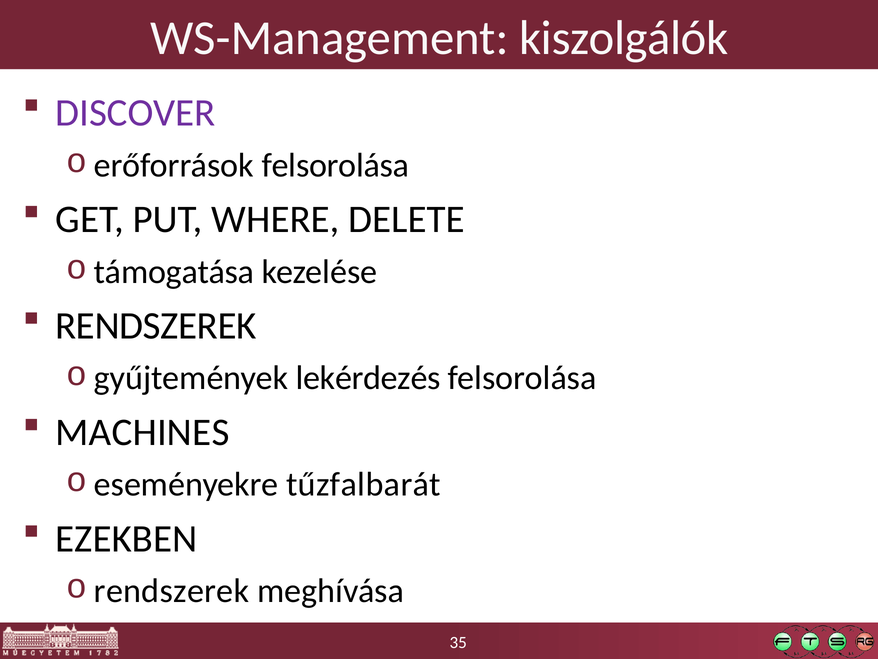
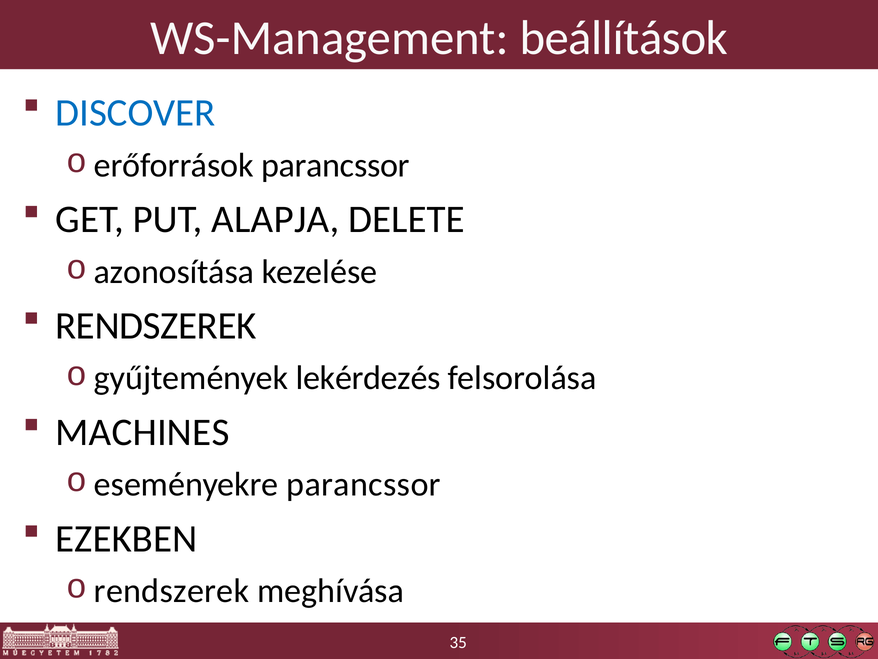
kiszolgálók: kiszolgálók -> beállítások (624, 38)
DISCOVER colour: purple -> blue (135, 113)
erőforrások felsorolása: felsorolása -> parancssor (335, 165)
WHERE: WHERE -> ALAPJA (275, 219)
támogatása: támogatása -> azonosítása (174, 272)
eseményekre tűzfalbarát: tűzfalbarát -> parancssor (364, 484)
